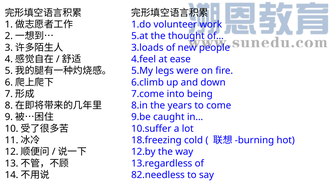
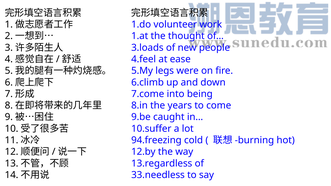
5.at: 5.at -> 1.at (140, 36)
18.freezing: 18.freezing -> 94.freezing (156, 140)
82.needless: 82.needless -> 33.needless (158, 175)
